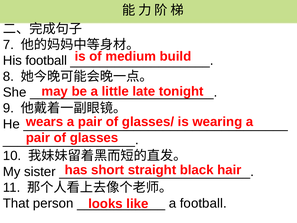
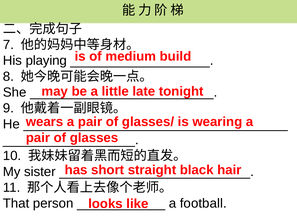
His football: football -> playing (46, 61)
